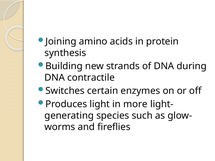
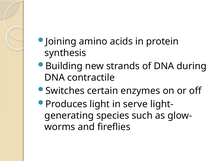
more: more -> serve (135, 104)
